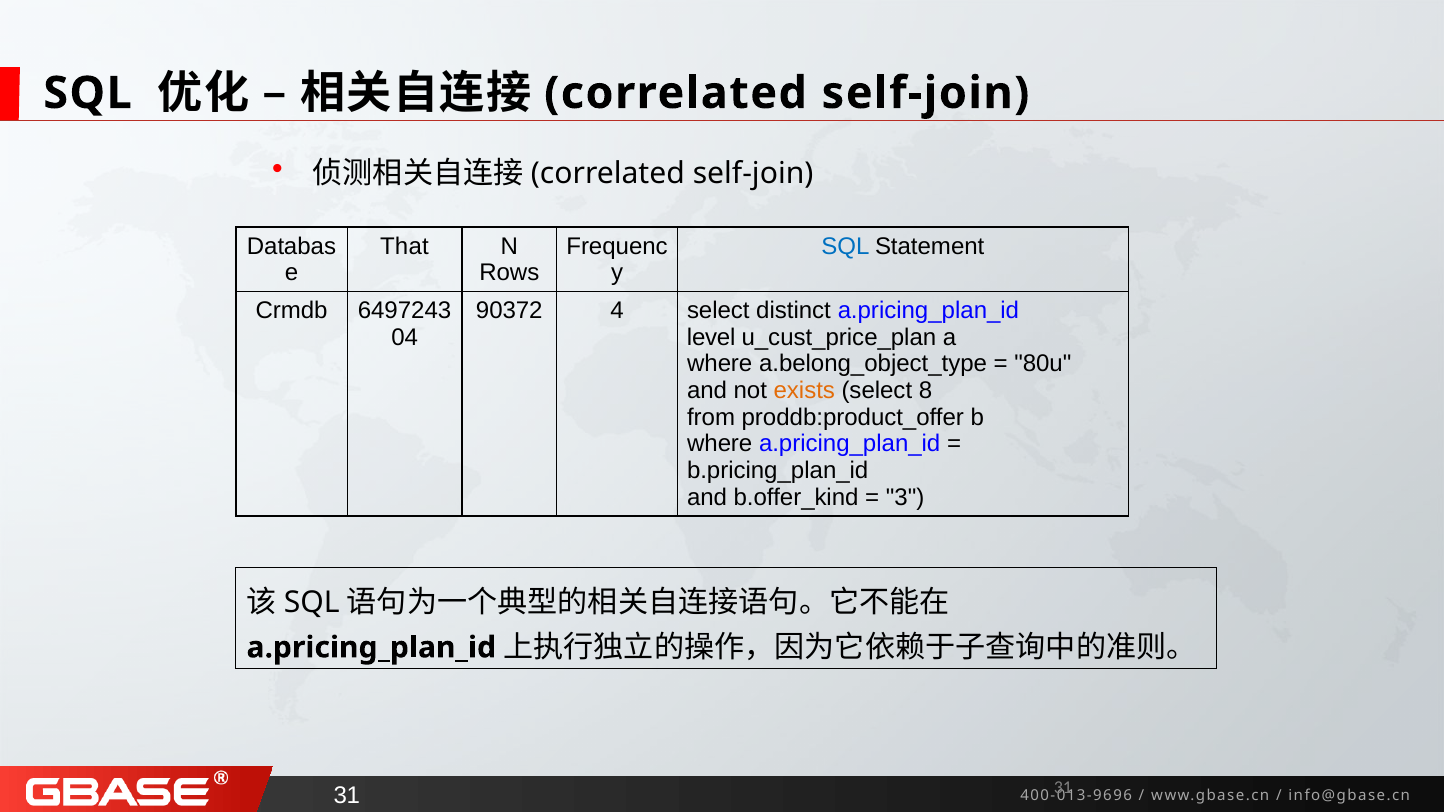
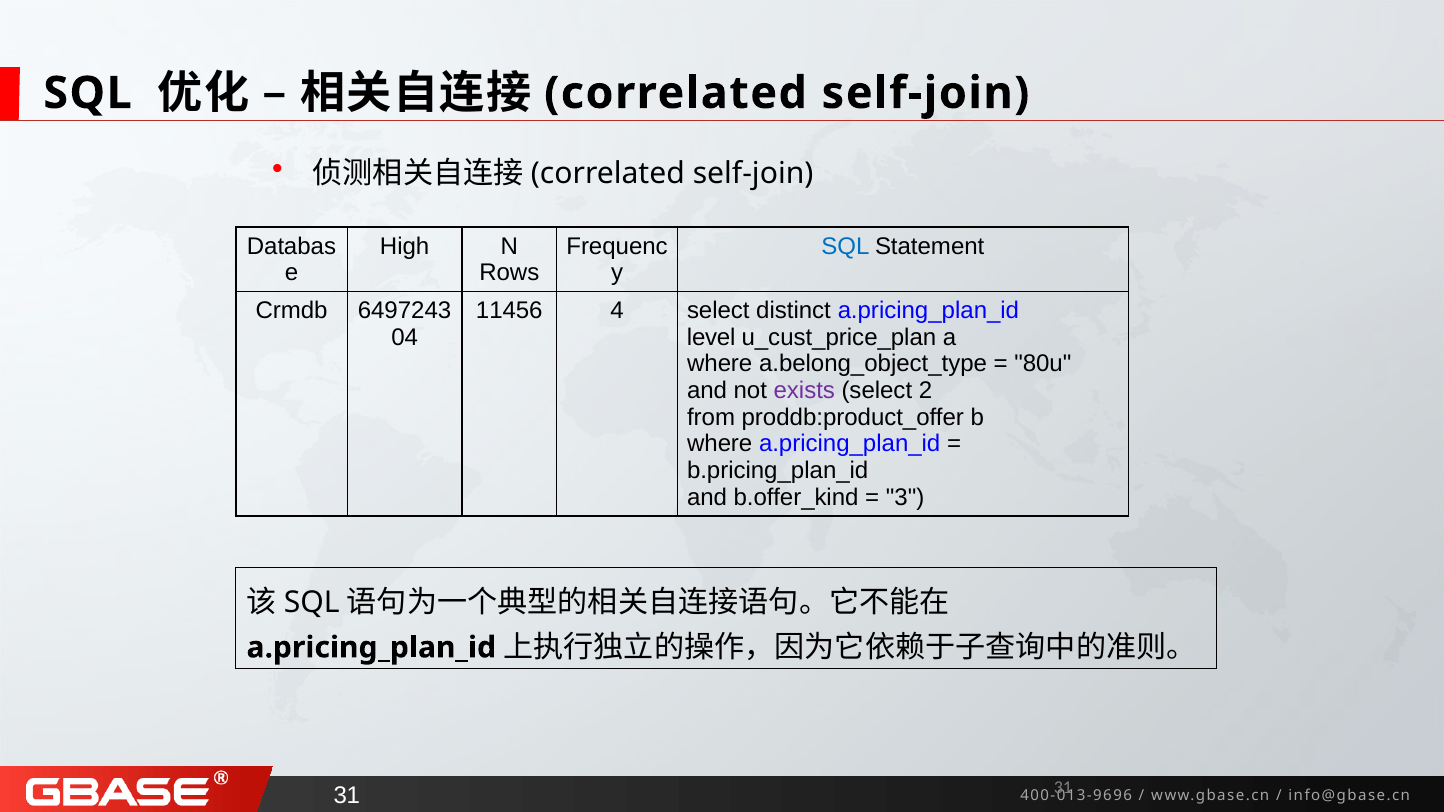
That: That -> High (405, 246)
90372: 90372 -> 11456 (509, 311)
exists colour: orange -> purple (804, 391)
8: 8 -> 2 (926, 391)
